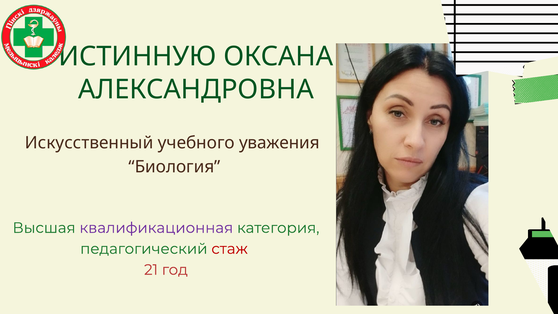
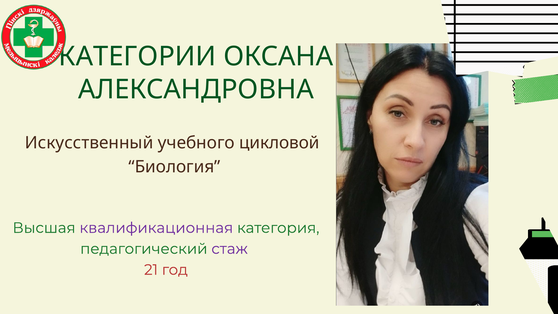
ИСТИННУЮ: ИСТИННУЮ -> КАТЕГОРИИ (137, 57)
уважения: уважения -> цикловой (279, 143)
стаж colour: red -> purple (230, 249)
